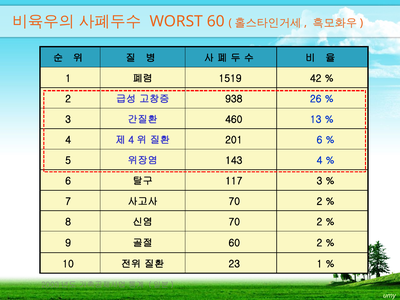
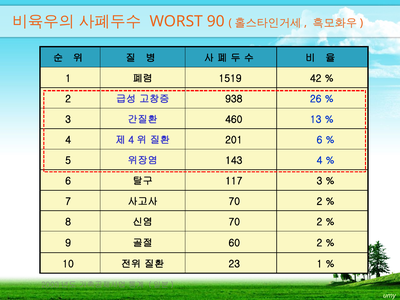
WORST 60: 60 -> 90 (216, 21)
